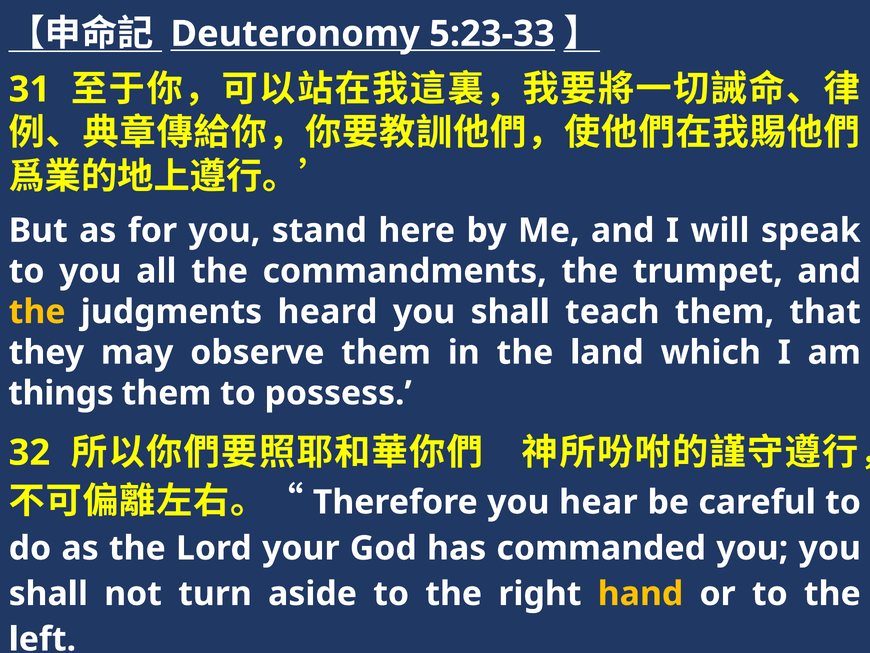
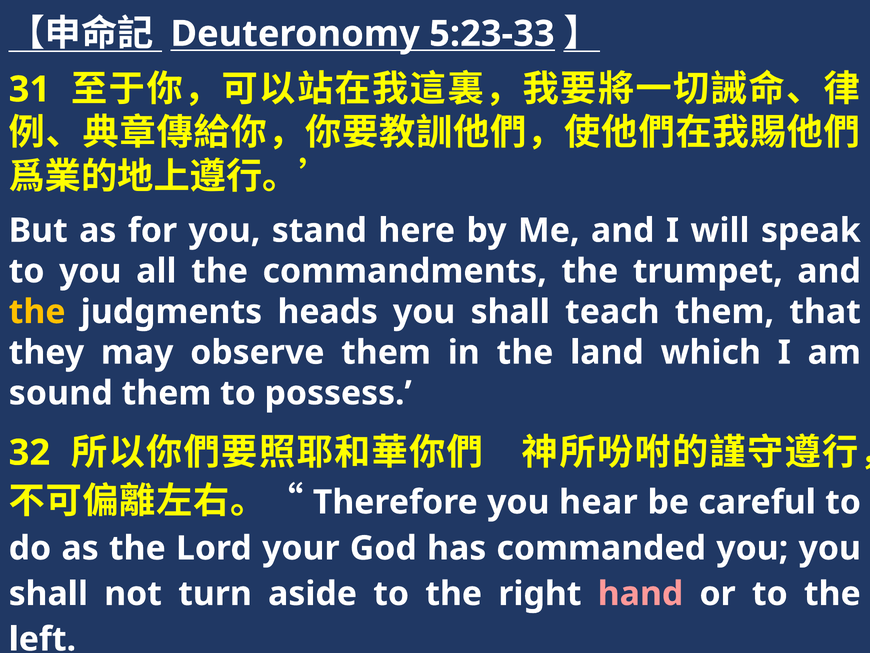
heard: heard -> heads (328, 312)
things: things -> sound (61, 393)
hand colour: yellow -> pink (640, 593)
